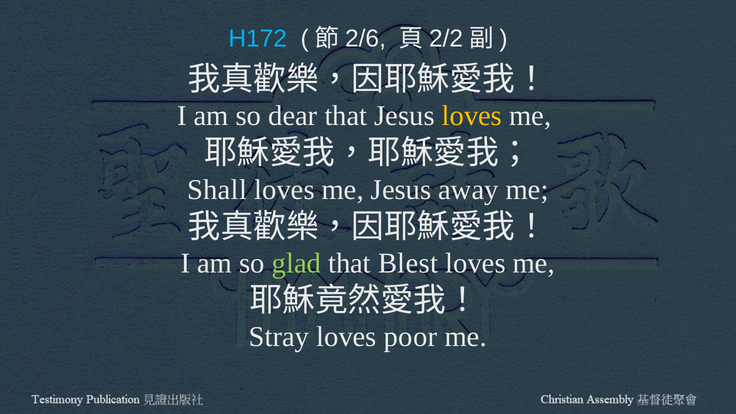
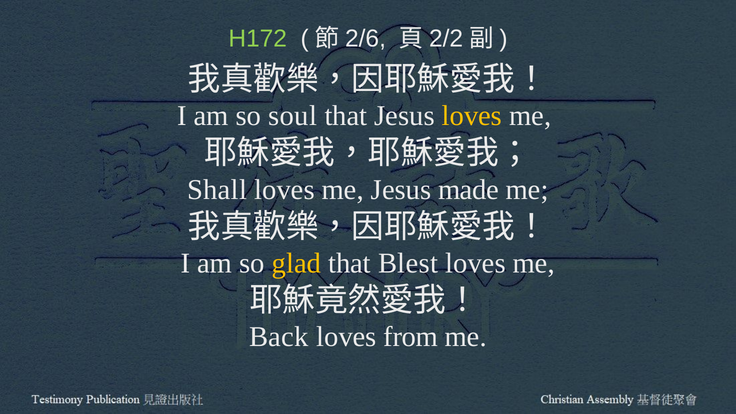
H172 colour: light blue -> light green (258, 38)
dear: dear -> soul (293, 116)
away: away -> made (469, 190)
glad colour: light green -> yellow (296, 263)
Stray: Stray -> Back (279, 337)
poor: poor -> from (411, 337)
